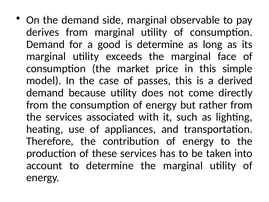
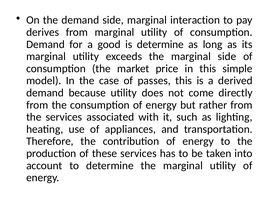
observable: observable -> interaction (195, 20)
marginal face: face -> side (227, 56)
